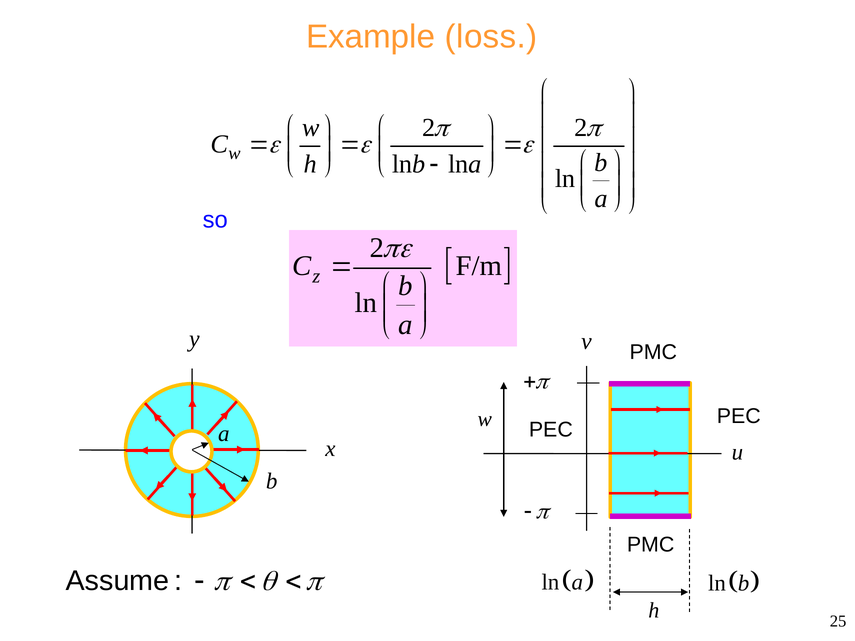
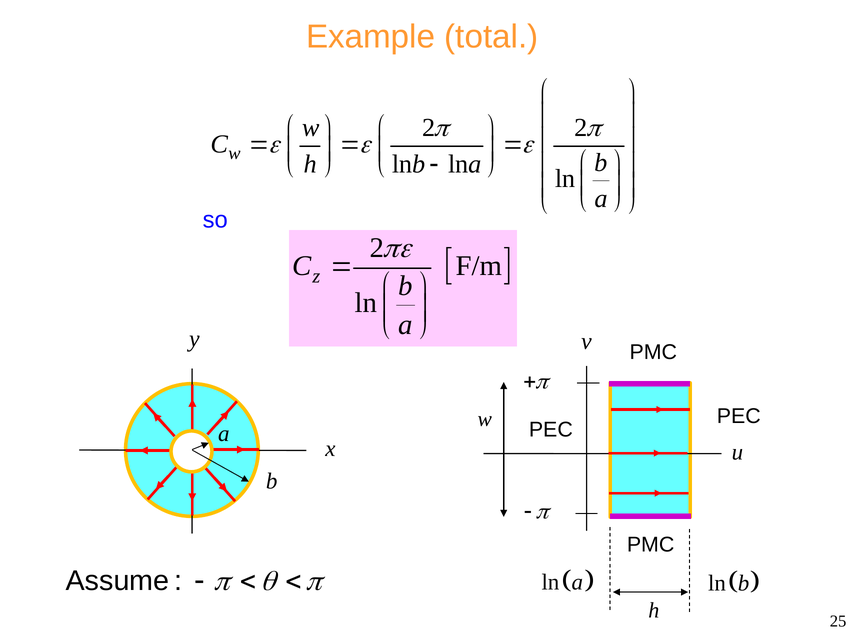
loss: loss -> total (491, 37)
